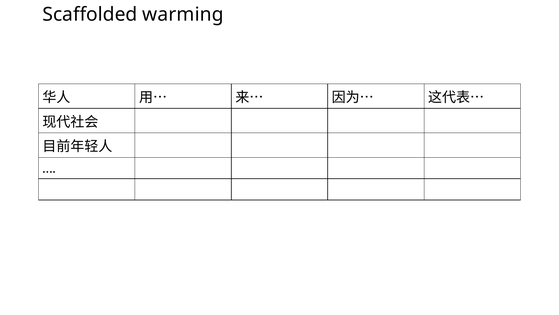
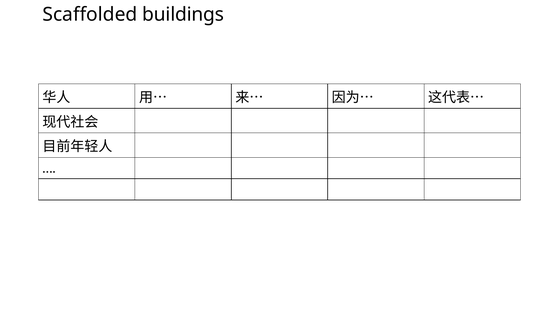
warming: warming -> buildings (183, 14)
